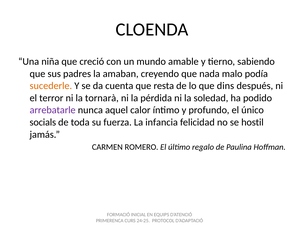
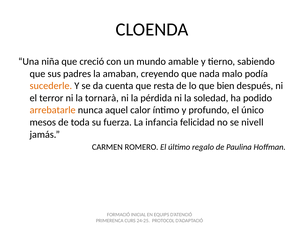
dins: dins -> bien (226, 86)
arrebatarle colour: purple -> orange (53, 110)
socials: socials -> mesos (43, 122)
hostil: hostil -> nivell (252, 122)
